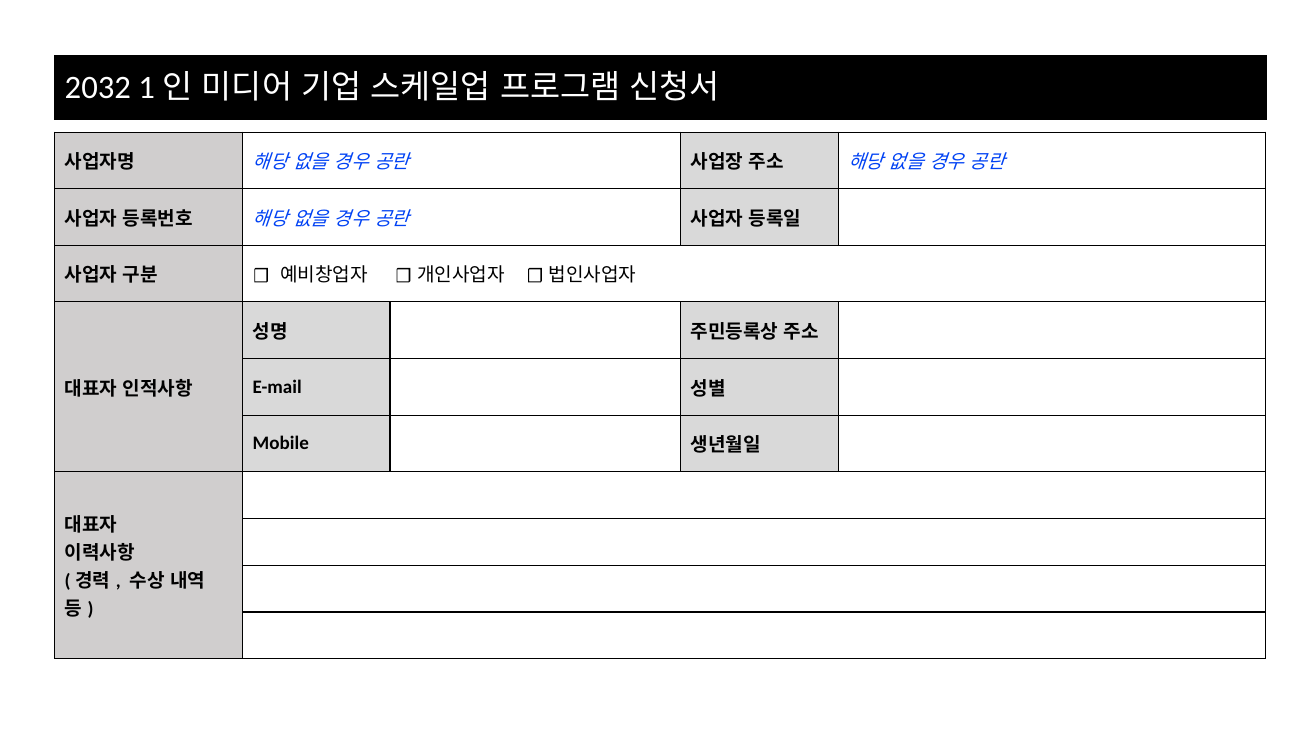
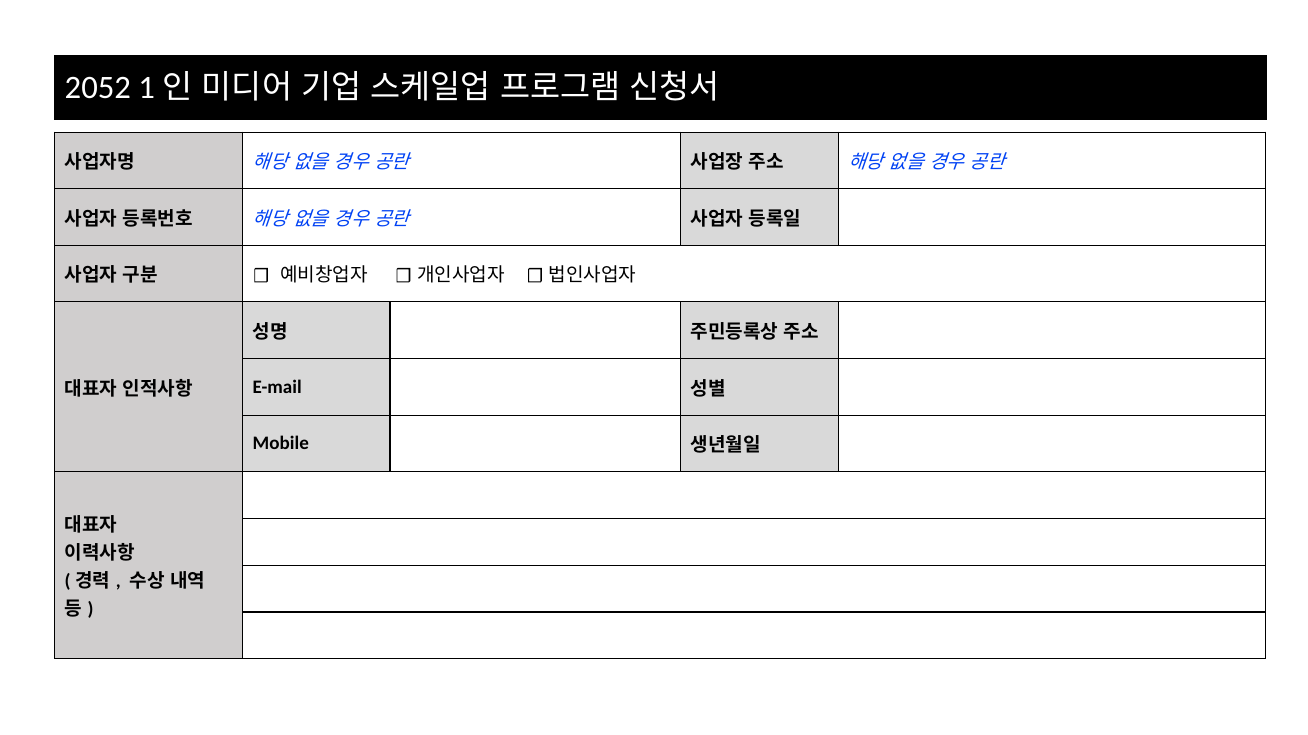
2032: 2032 -> 2052 (98, 88)
